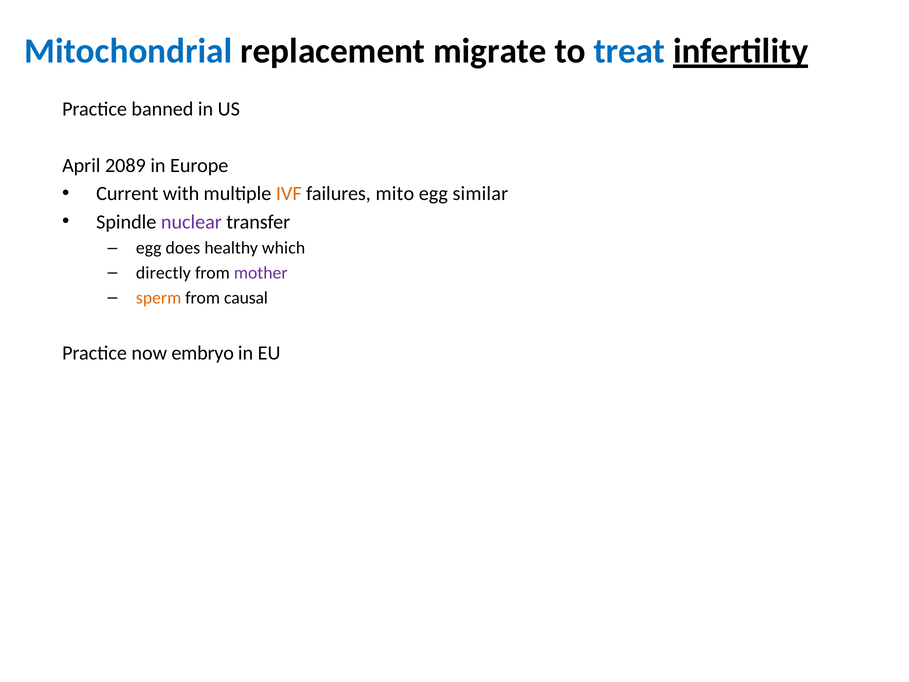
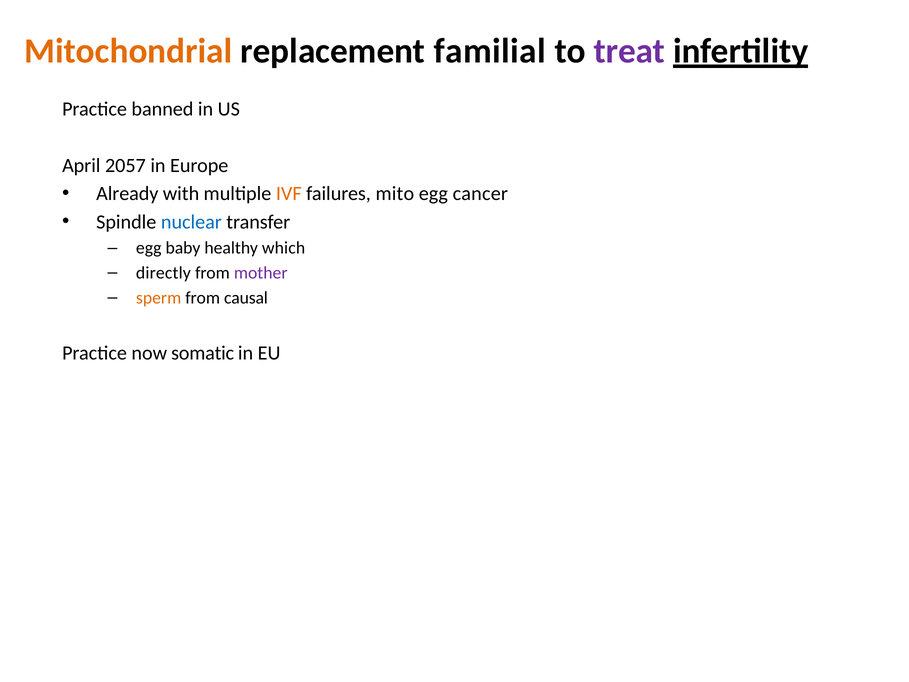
Mitochondrial colour: blue -> orange (128, 51)
migrate: migrate -> familial (490, 51)
treat colour: blue -> purple (629, 51)
2089: 2089 -> 2057 (125, 165)
Current: Current -> Already (127, 194)
similar: similar -> cancer (480, 194)
nuclear colour: purple -> blue (191, 222)
does: does -> baby (183, 248)
embryo: embryo -> somatic (203, 353)
